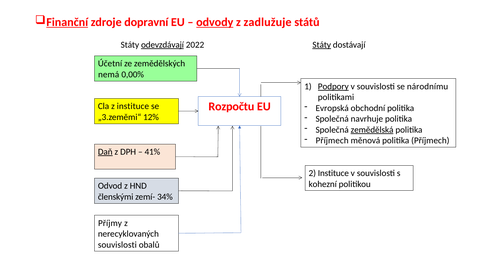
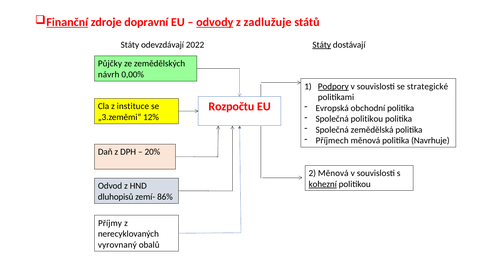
odevzdávají underline: present -> none (163, 45)
Účetní: Účetní -> Půjčky (110, 64)
nemá: nemá -> návrh (109, 75)
národnímu: národnímu -> strategické (428, 86)
Společná navrhuje: navrhuje -> politikou (367, 119)
zemědělská underline: present -> none (372, 130)
politika Příjmech: Příjmech -> Navrhuje (430, 141)
Daň underline: present -> none (105, 152)
41%: 41% -> 20% (152, 152)
2 Instituce: Instituce -> Měnová (333, 173)
kohezní underline: none -> present (323, 184)
členskými: členskými -> dluhopisů (116, 197)
34%: 34% -> 86% (165, 197)
souvislosti: souvislosti -> vyrovnaný (117, 245)
